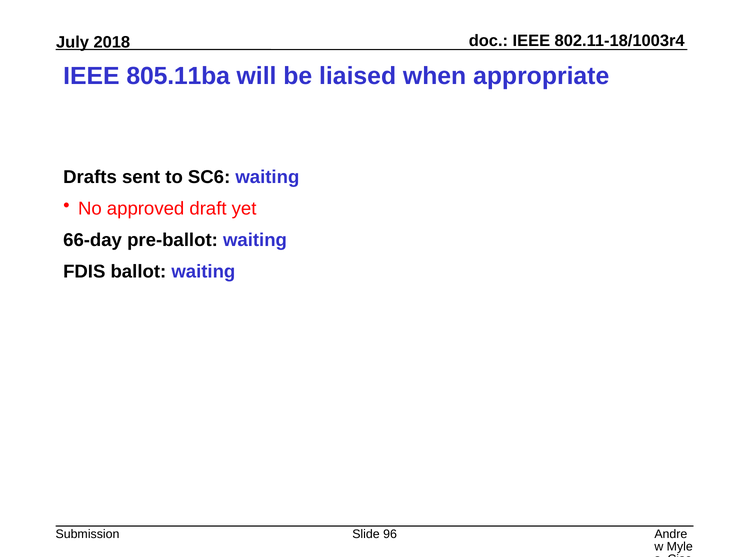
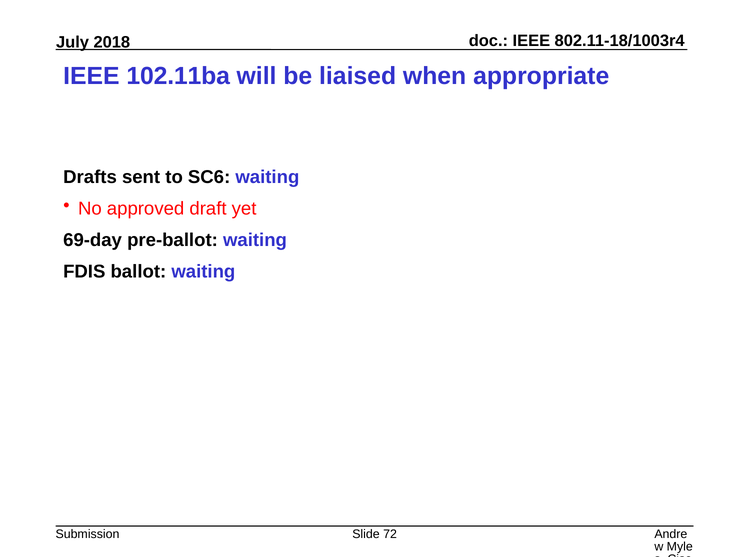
805.11ba: 805.11ba -> 102.11ba (178, 76)
66-day: 66-day -> 69-day (93, 240)
96: 96 -> 72 (390, 534)
